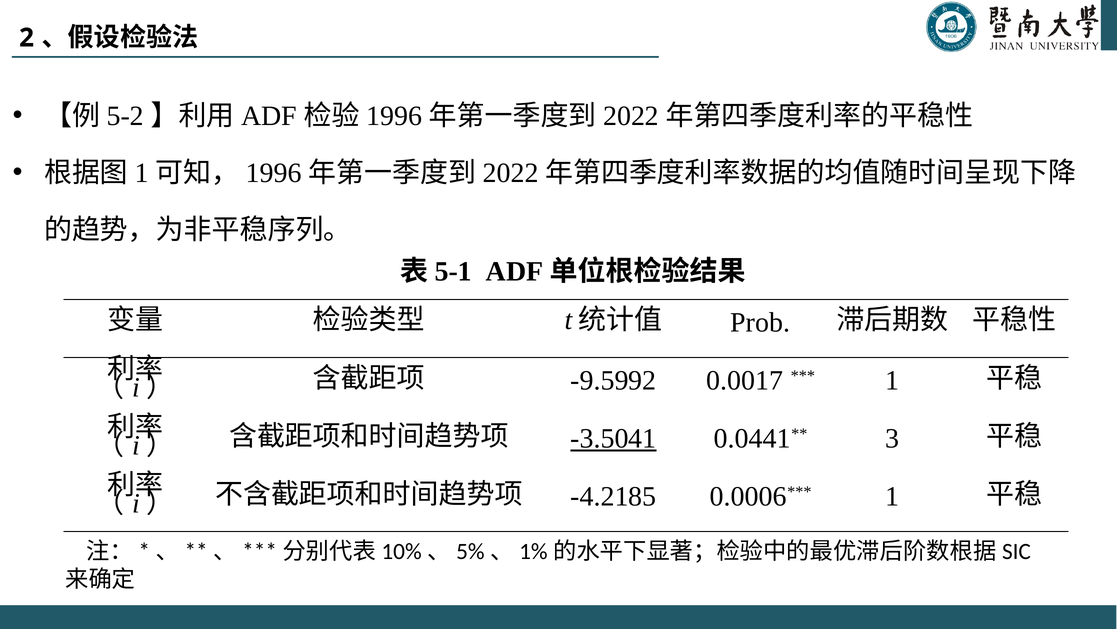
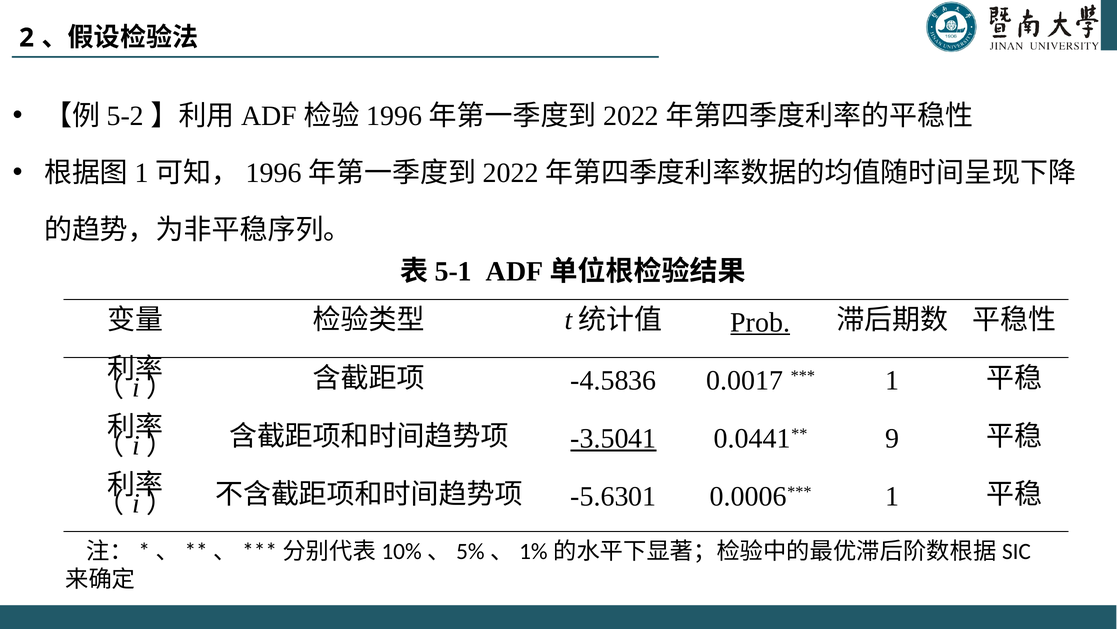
Prob underline: none -> present (760, 322)
-9.5992: -9.5992 -> -4.5836 (613, 380)
3: 3 -> 9 (892, 438)
-4.2185: -4.2185 -> -5.6301 (613, 496)
